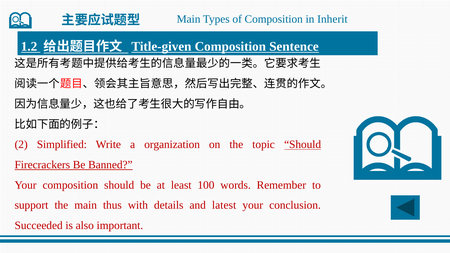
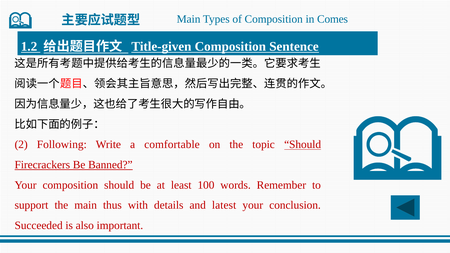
Inherit: Inherit -> Comes (333, 19)
Simplified: Simplified -> Following (62, 145)
organization: organization -> comfortable (172, 145)
